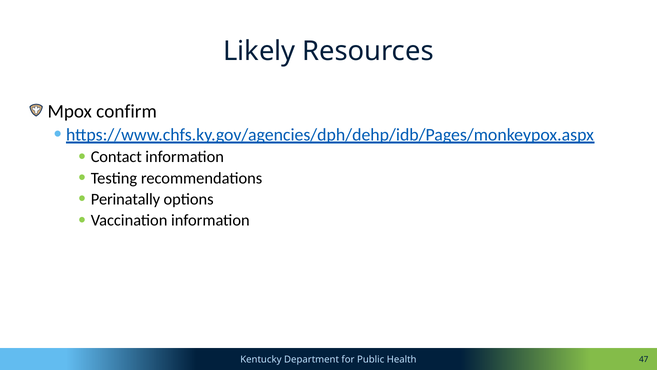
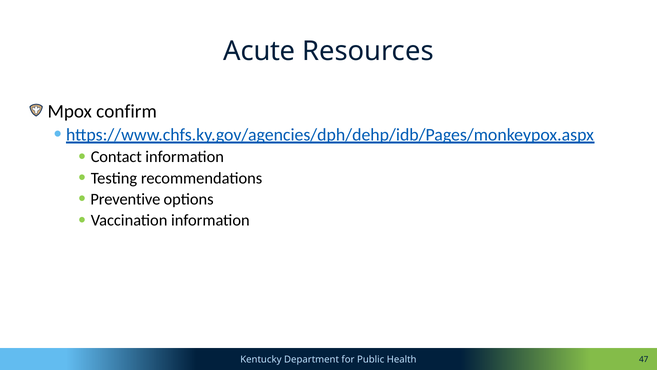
Likely: Likely -> Acute (259, 51)
Perinatally: Perinatally -> Preventive (125, 199)
